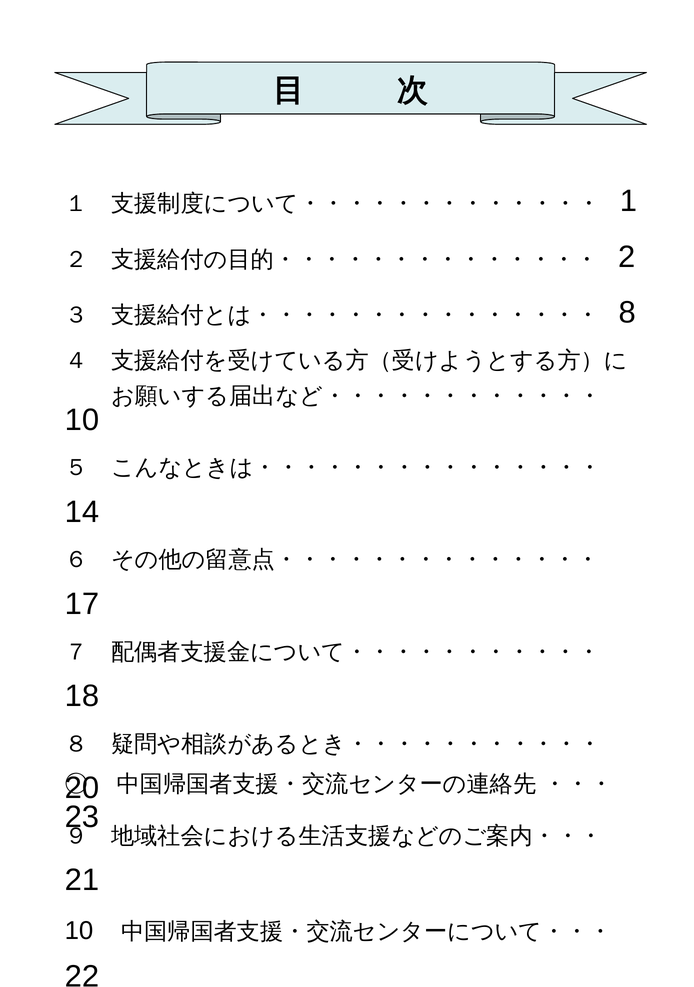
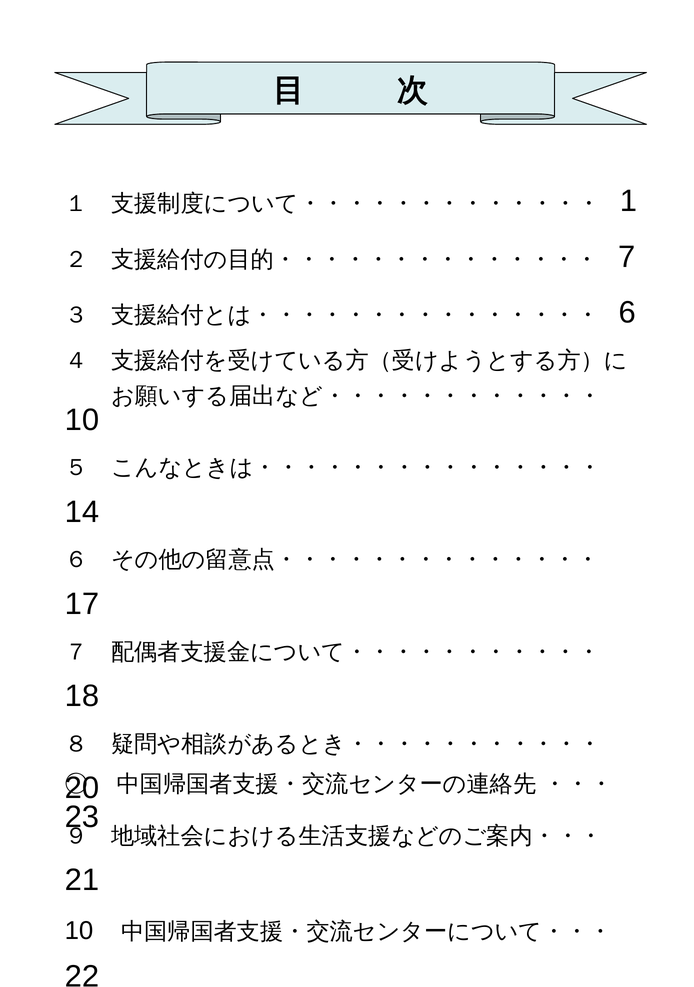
2: 2 -> 7 (627, 257)
8: 8 -> 6 (627, 312)
